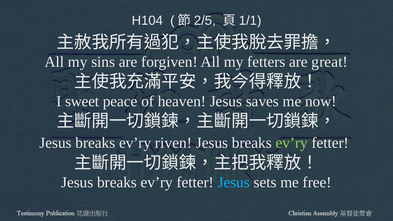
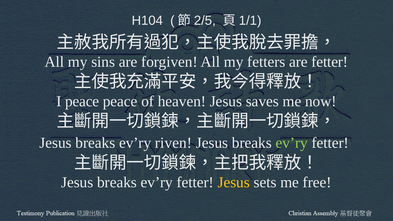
are great: great -> fetter (330, 62)
I sweet: sweet -> peace (82, 101)
Jesus colour: light blue -> yellow (234, 183)
